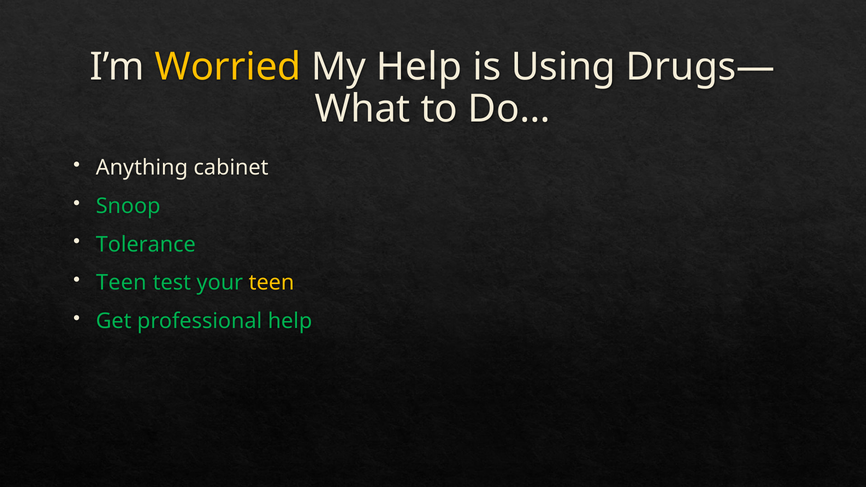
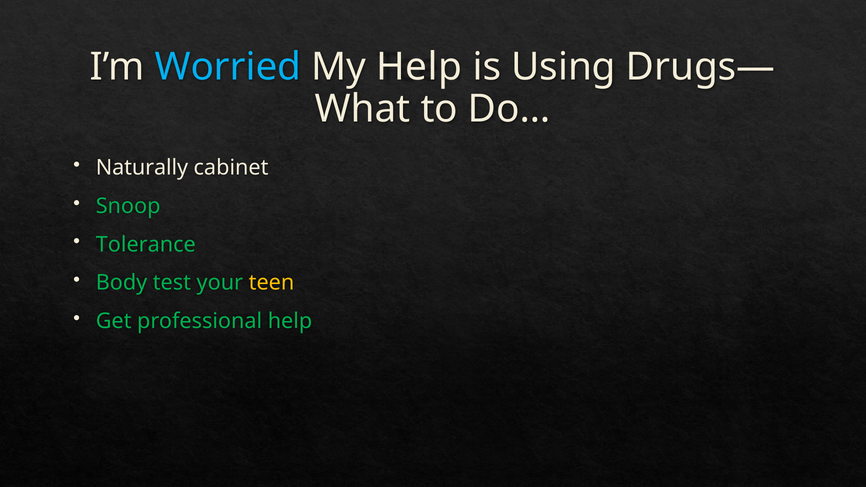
Worried colour: yellow -> light blue (228, 67)
Anything: Anything -> Naturally (142, 168)
Teen: Teen -> Body (121, 283)
